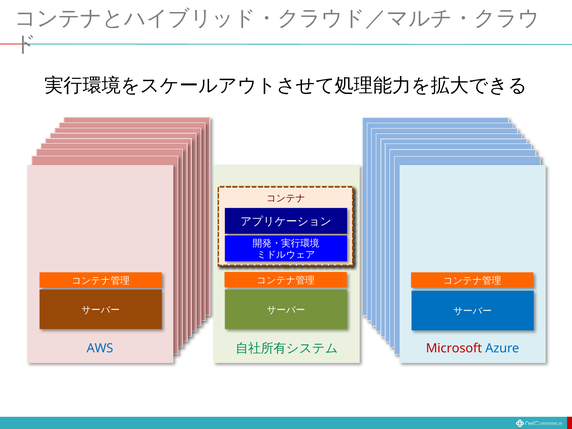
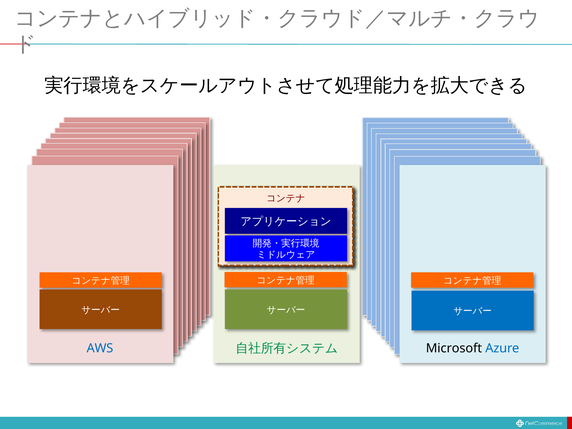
Microsoft colour: red -> black (454, 348)
